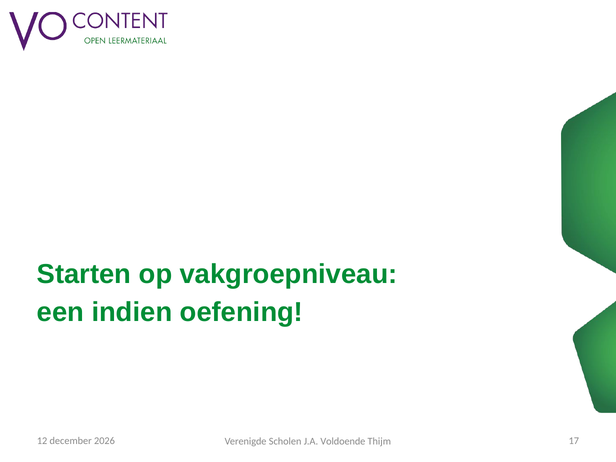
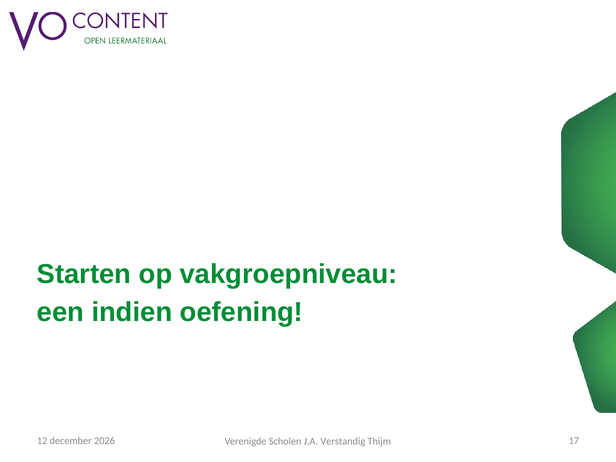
Voldoende: Voldoende -> Verstandig (343, 441)
